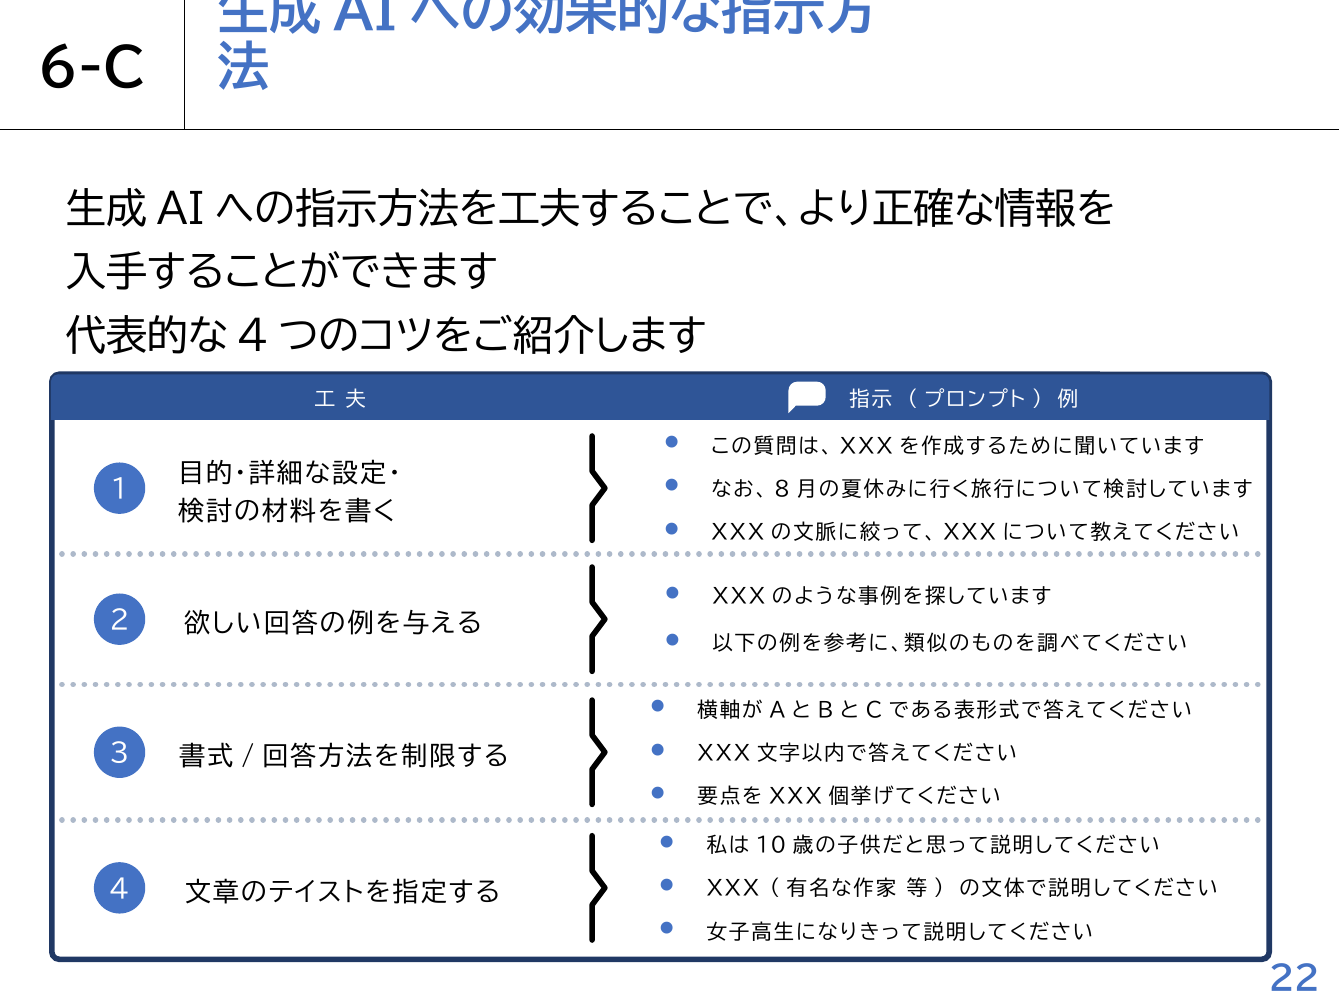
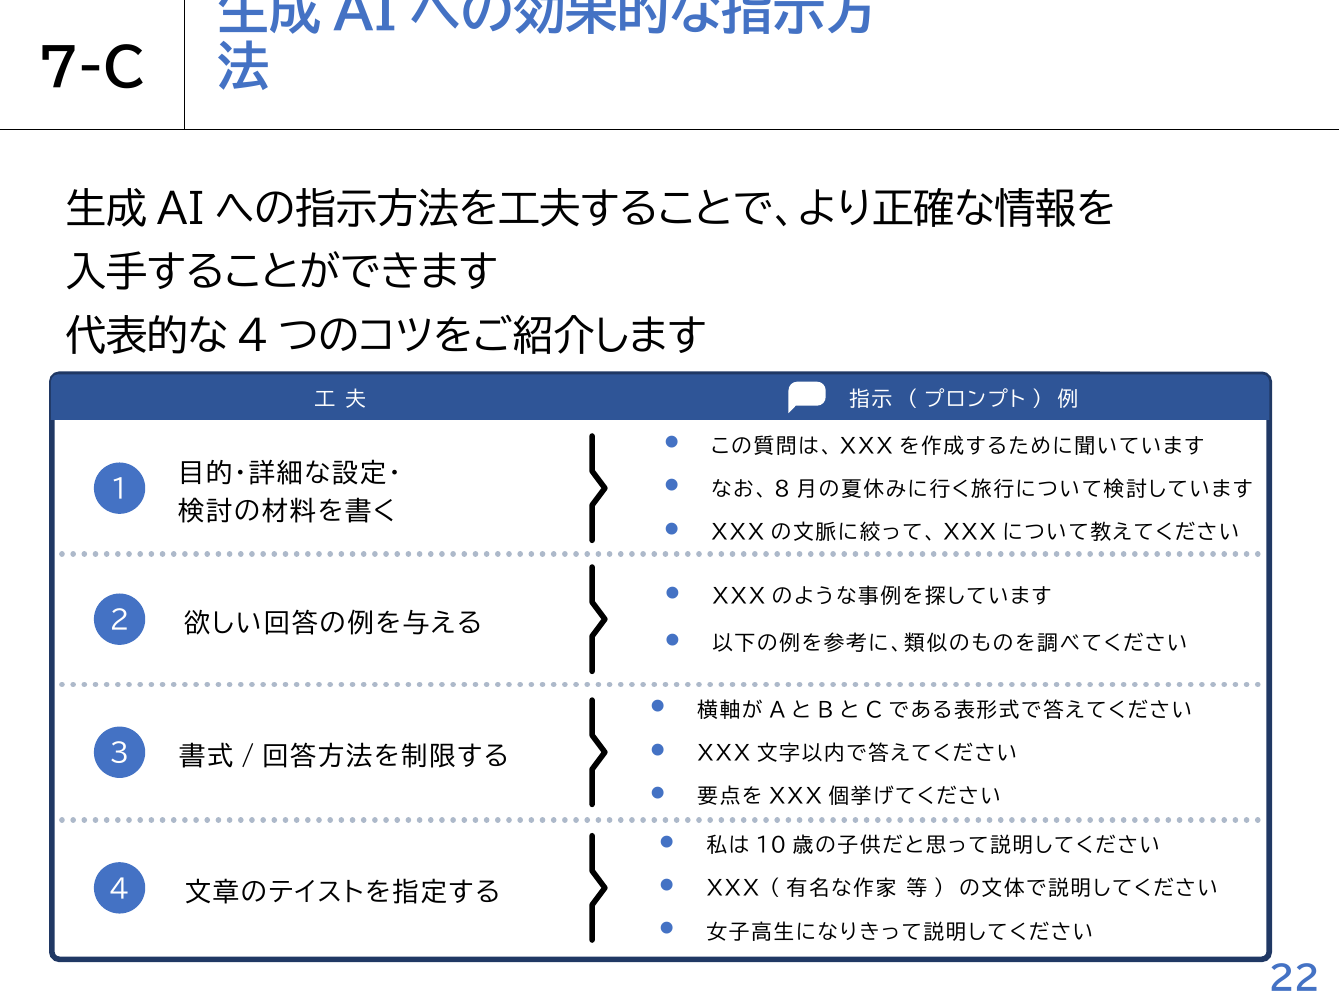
6-C: 6-C -> 7-C (92, 69)
